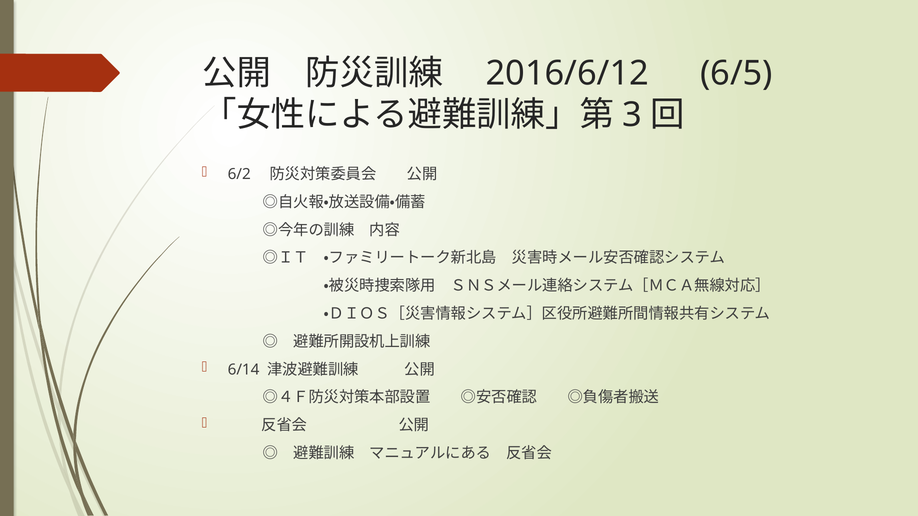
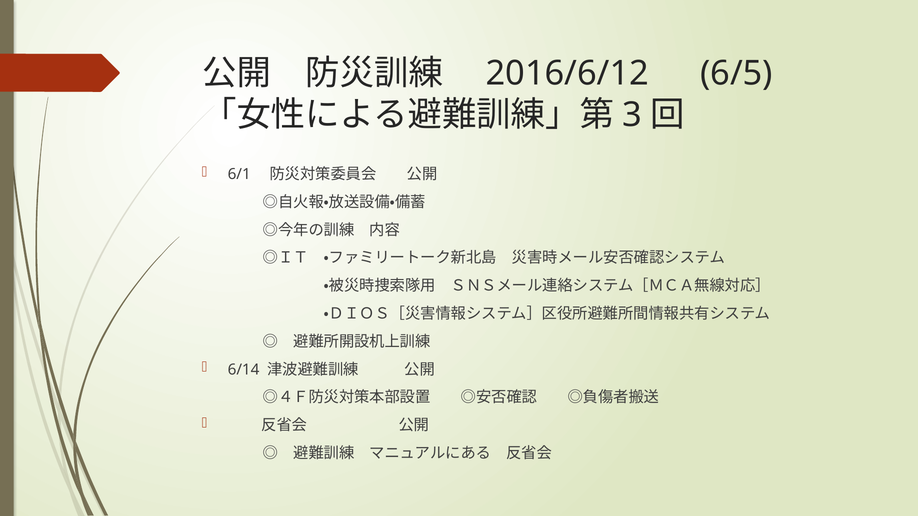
6/2: 6/2 -> 6/1 (239, 174)
